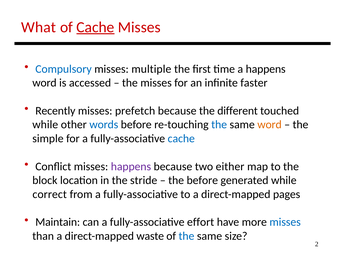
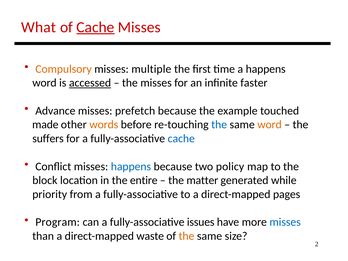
Compulsory colour: blue -> orange (64, 69)
accessed underline: none -> present (90, 83)
Recently: Recently -> Advance (55, 111)
different: different -> example (238, 111)
while: while -> made (45, 125)
words colour: blue -> orange (104, 125)
simple: simple -> suffers (48, 139)
happens colour: purple -> blue (131, 166)
either: either -> policy (230, 166)
stride: stride -> entire (144, 180)
the before: before -> matter (202, 180)
correct: correct -> priority (50, 194)
Maintain: Maintain -> Program (58, 222)
effort: effort -> issues (201, 222)
the colour: blue -> orange (186, 236)
